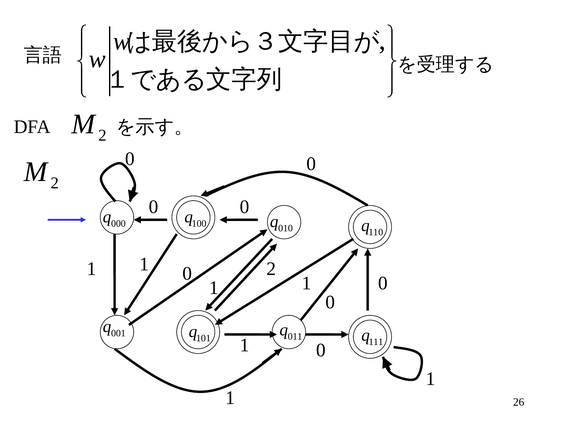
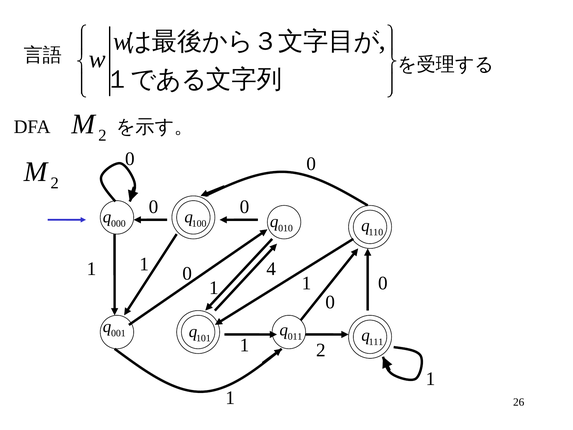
0 2: 2 -> 4 (271, 269)
0: 0 -> 2 (321, 350)
